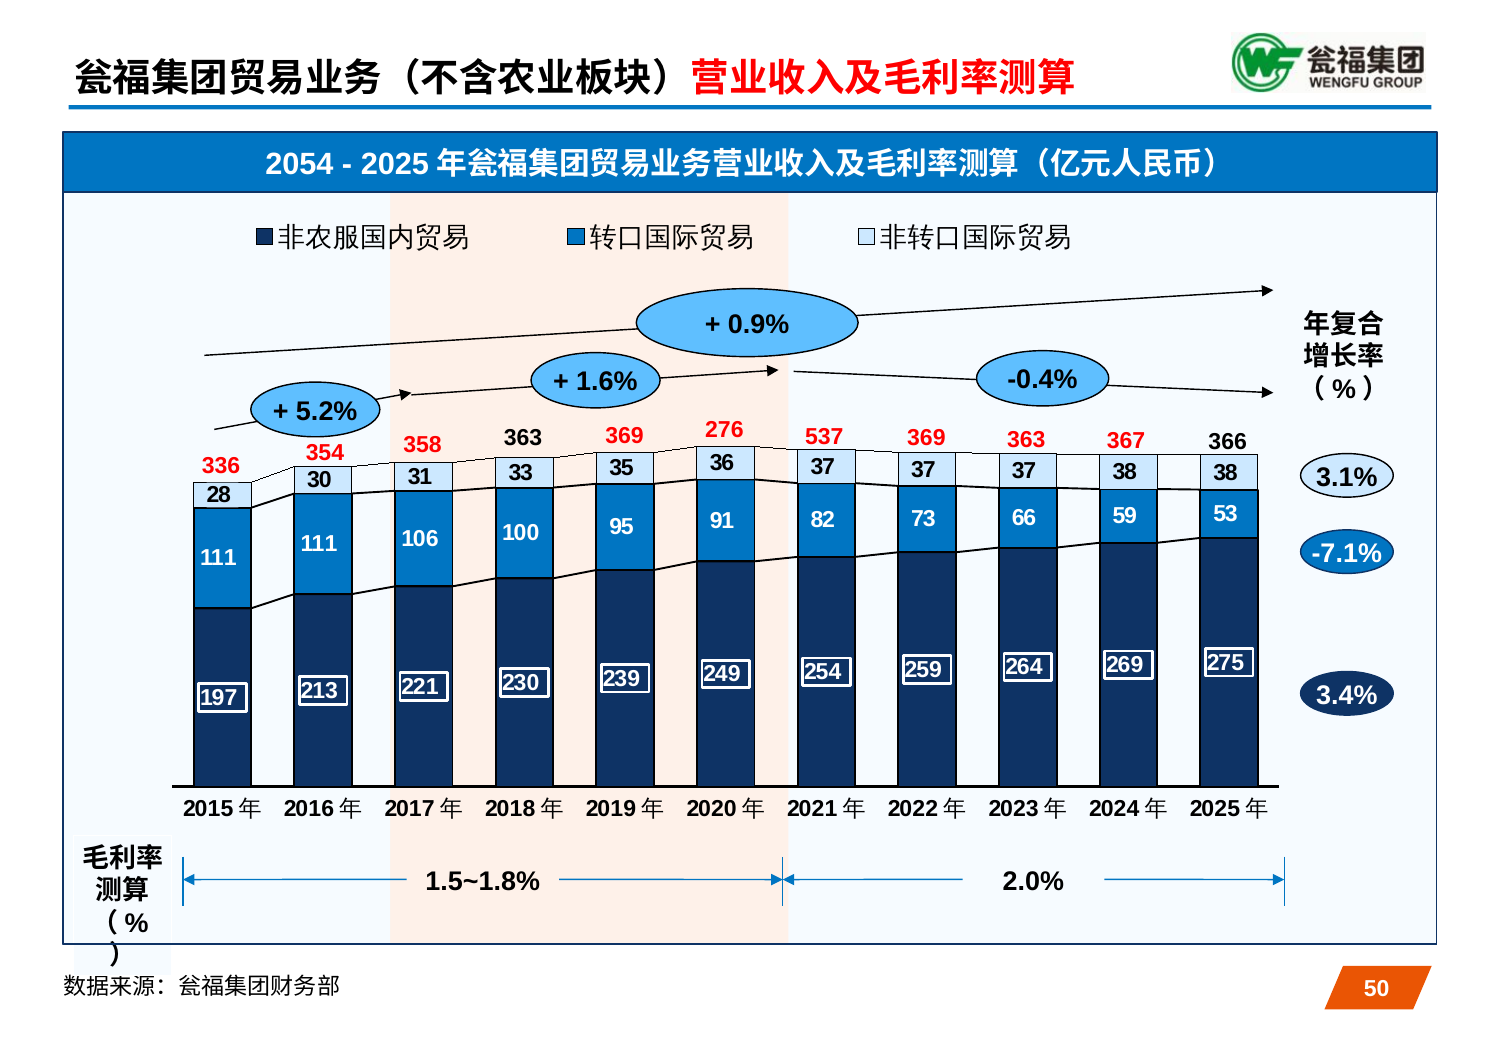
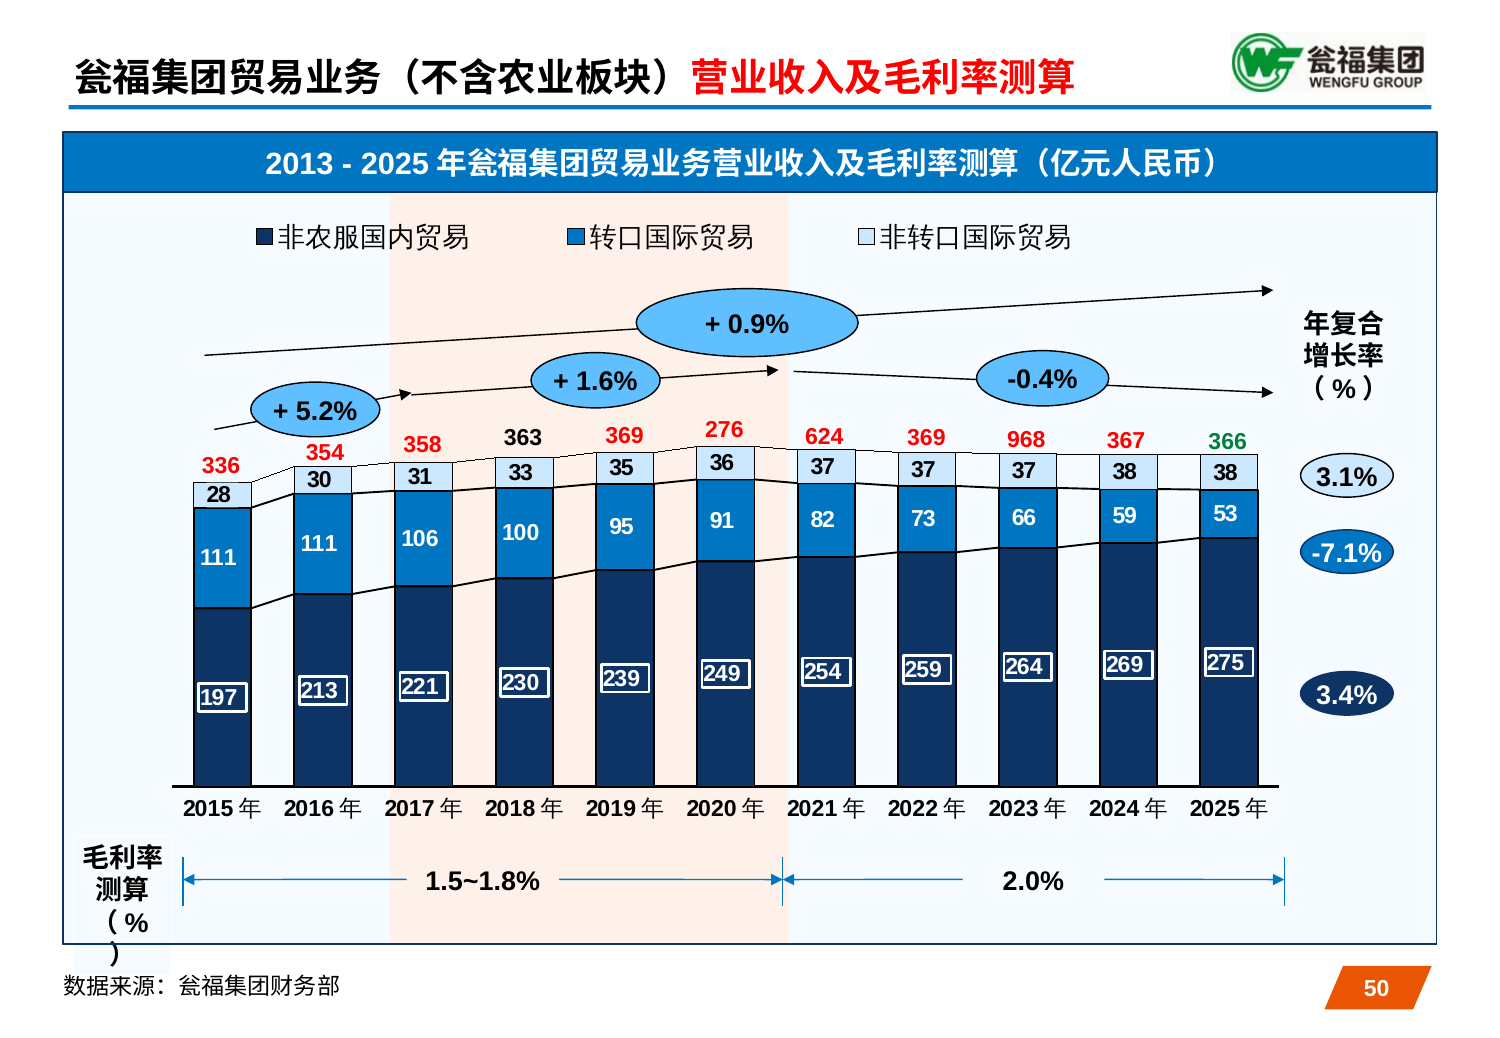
2054: 2054 -> 2013 (299, 164)
537: 537 -> 624 (824, 437)
369 363: 363 -> 968 (1026, 441)
366 colour: black -> green (1228, 442)
